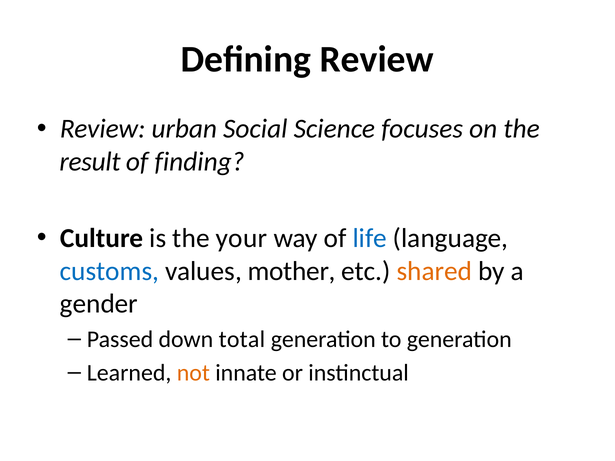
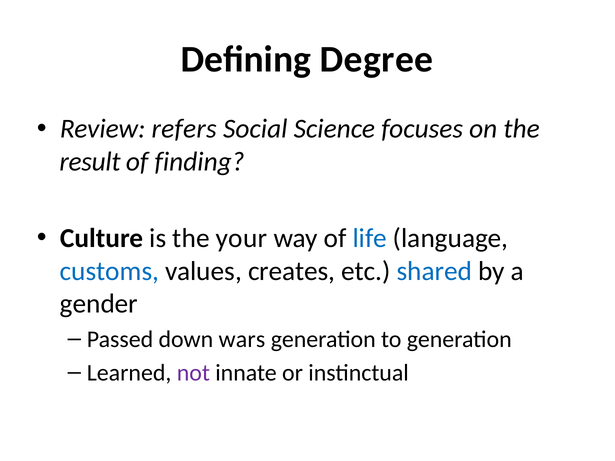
Defining Review: Review -> Degree (377, 60)
urban: urban -> refers (184, 129)
mother: mother -> creates (292, 271)
shared colour: orange -> blue (434, 271)
total: total -> wars (242, 339)
not colour: orange -> purple (193, 373)
